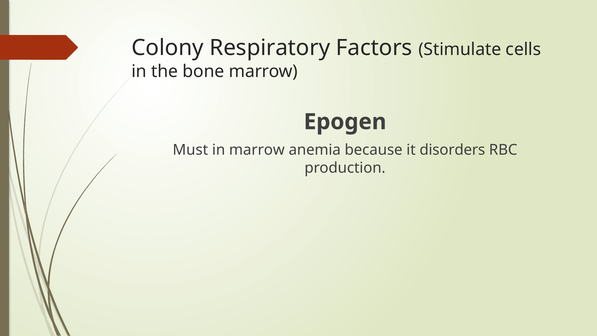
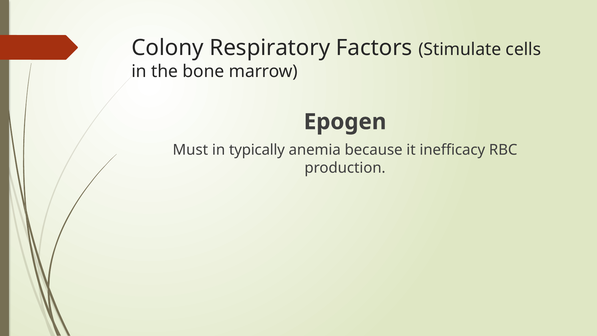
in marrow: marrow -> typically (257, 150)
disorders: disorders -> inefficacy (452, 150)
